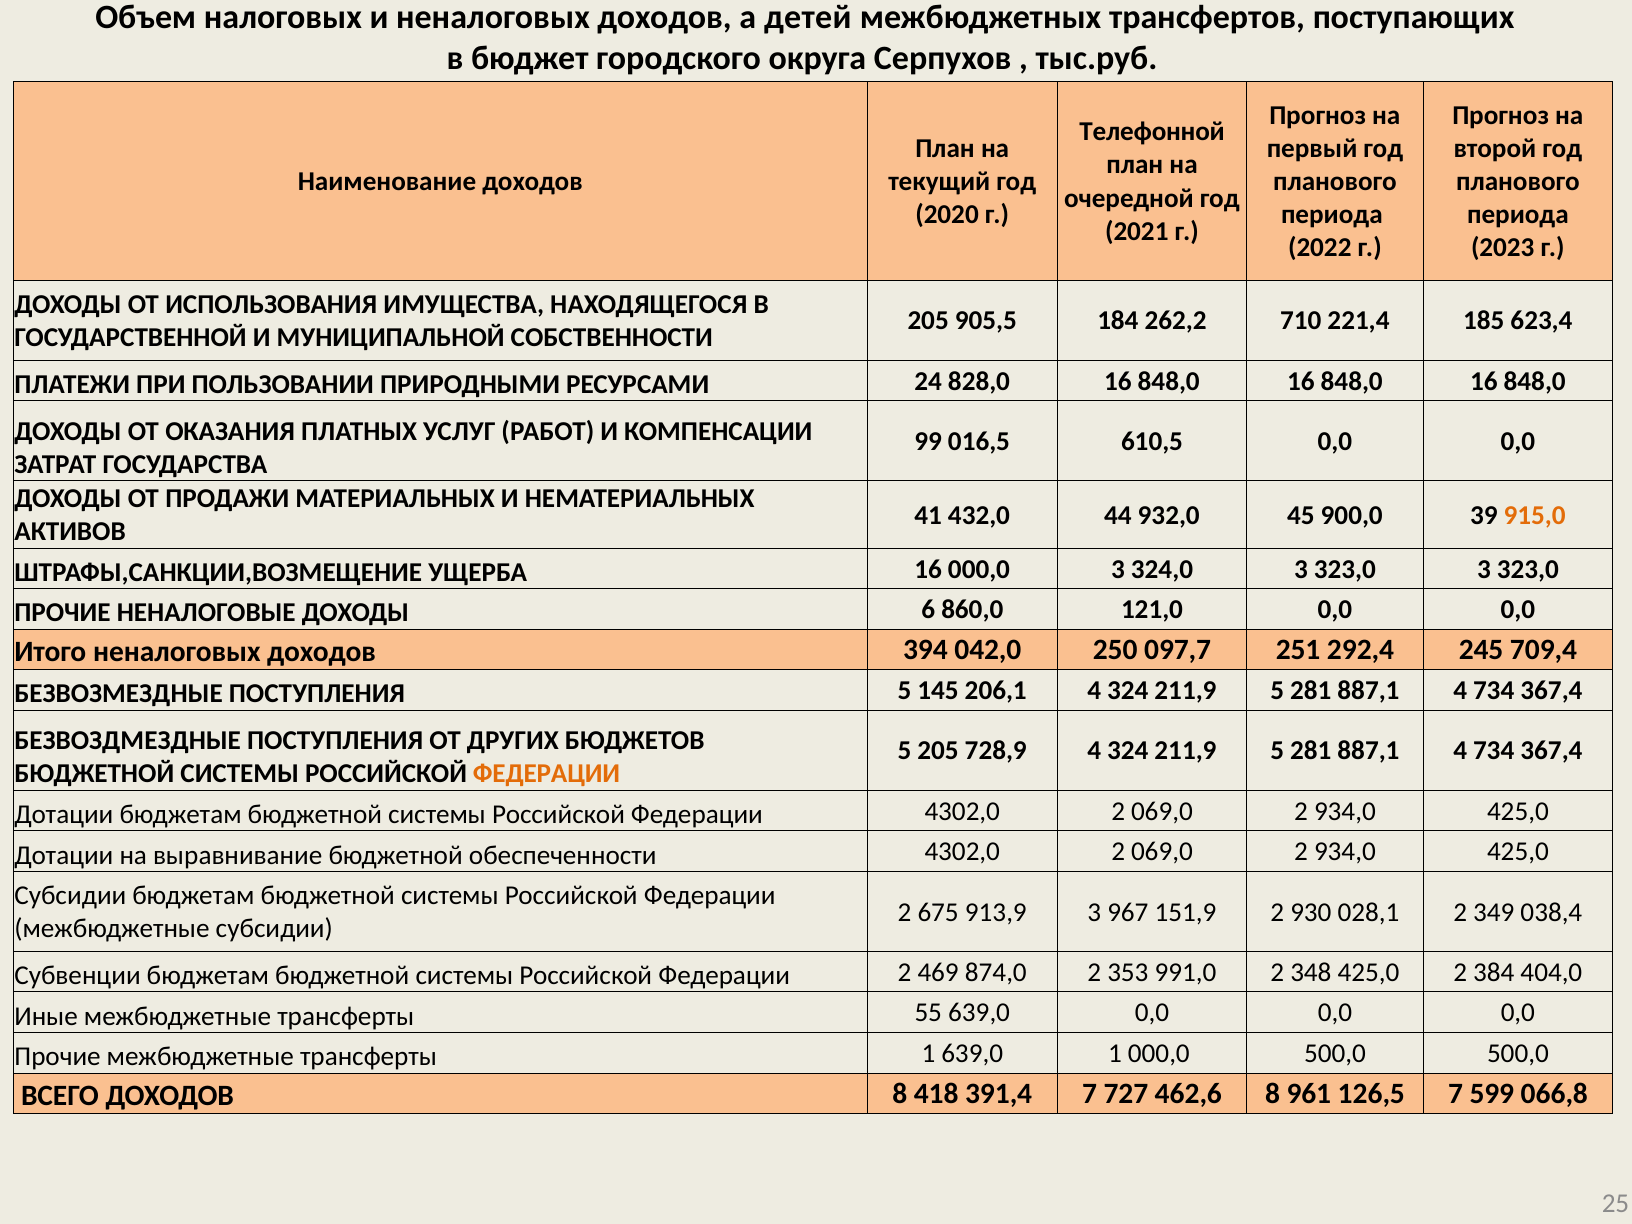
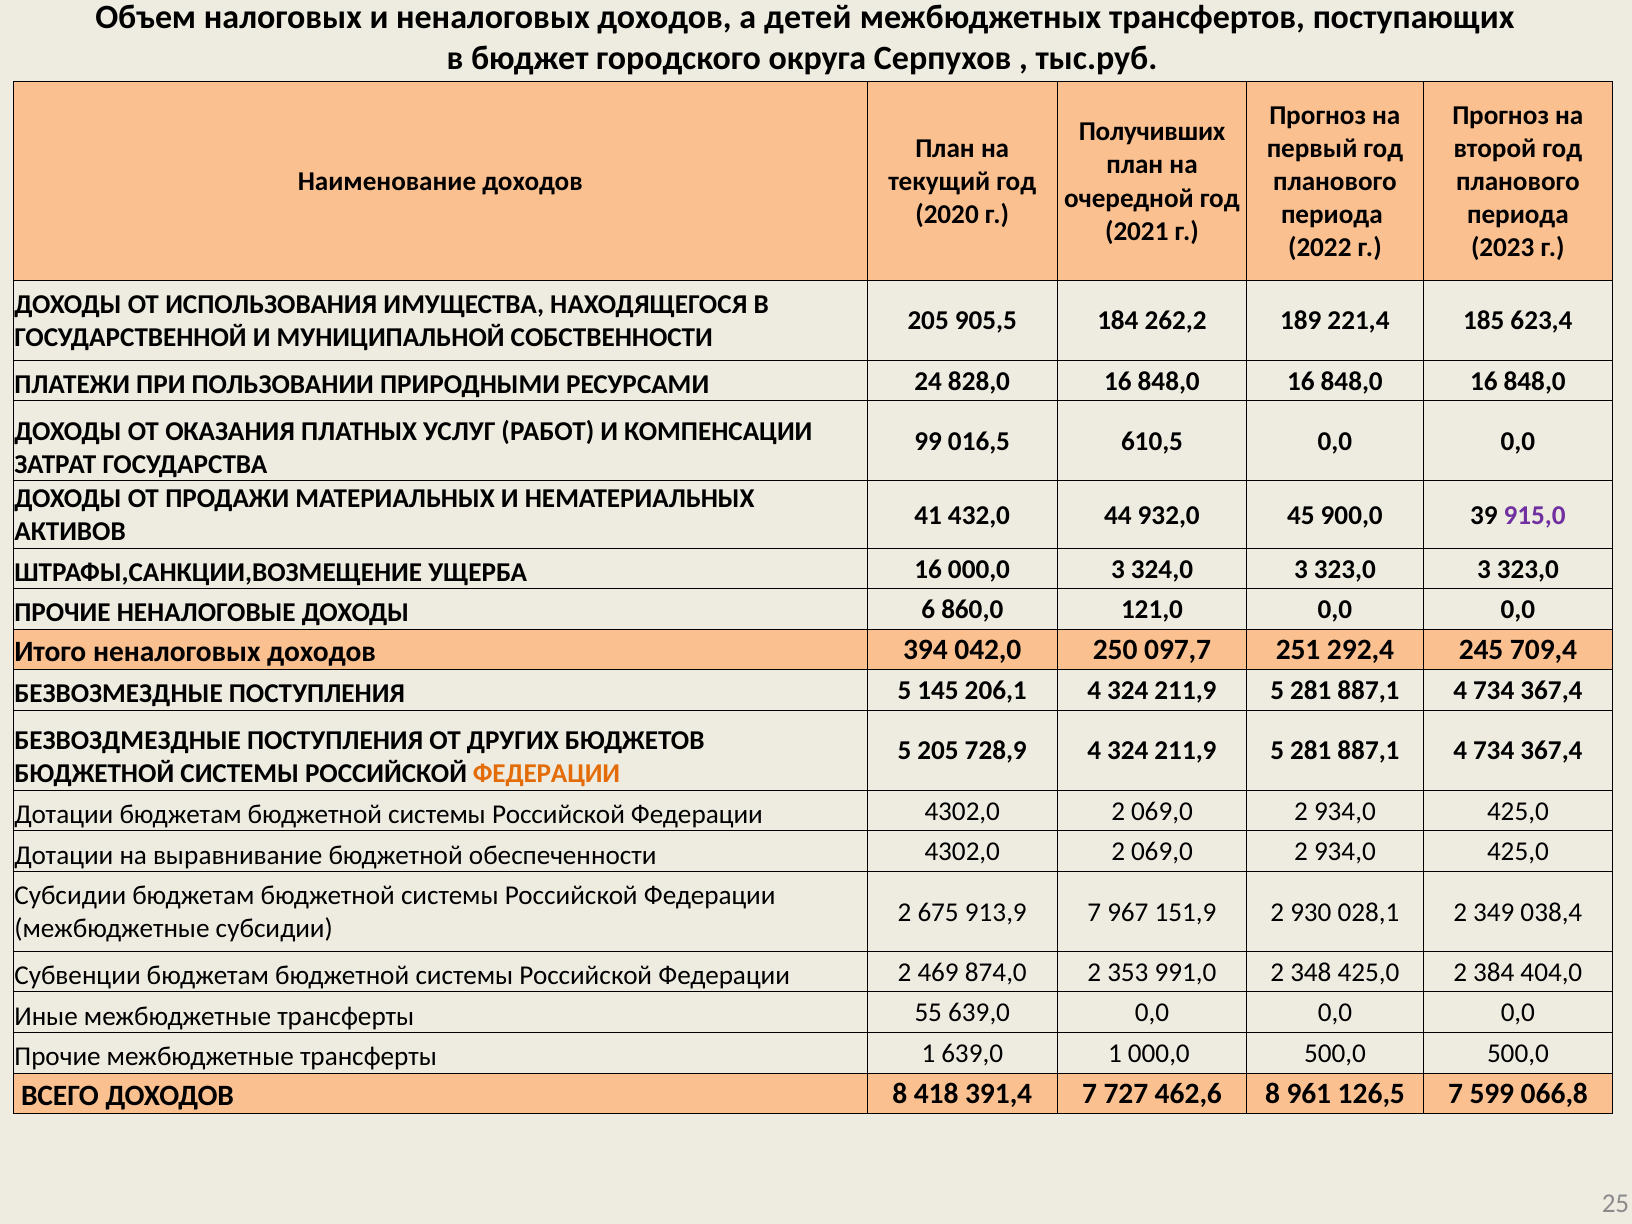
Телефонной: Телефонной -> Получивших (1152, 132)
710: 710 -> 189 (1301, 321)
915,0 colour: orange -> purple (1535, 515)
913,9 3: 3 -> 7 (1094, 912)
